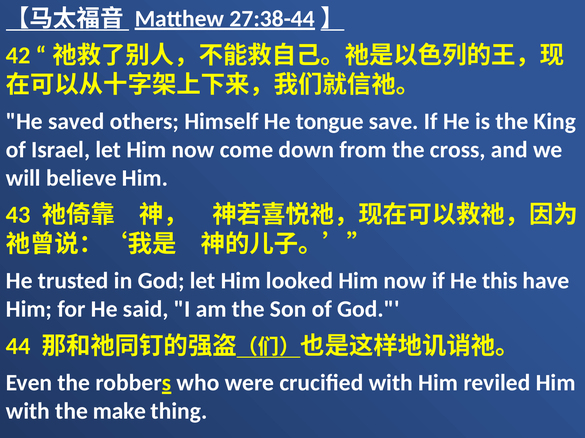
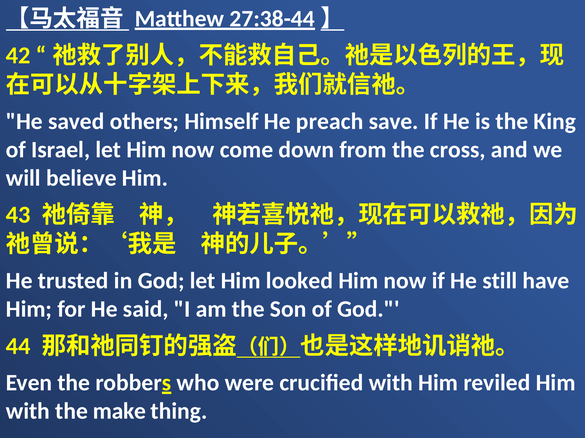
tongue: tongue -> preach (330, 122)
this: this -> still (500, 281)
